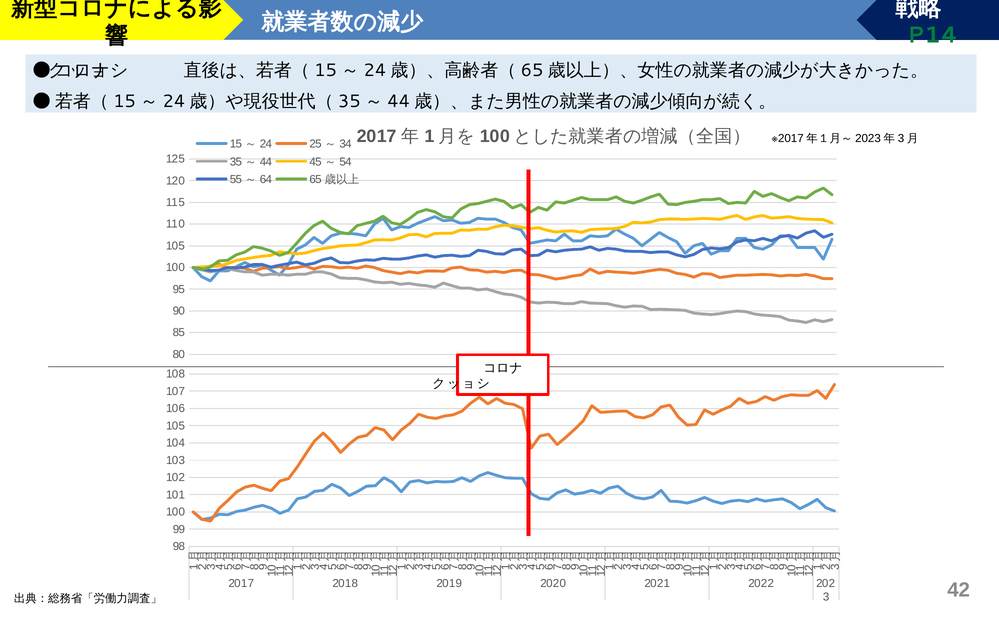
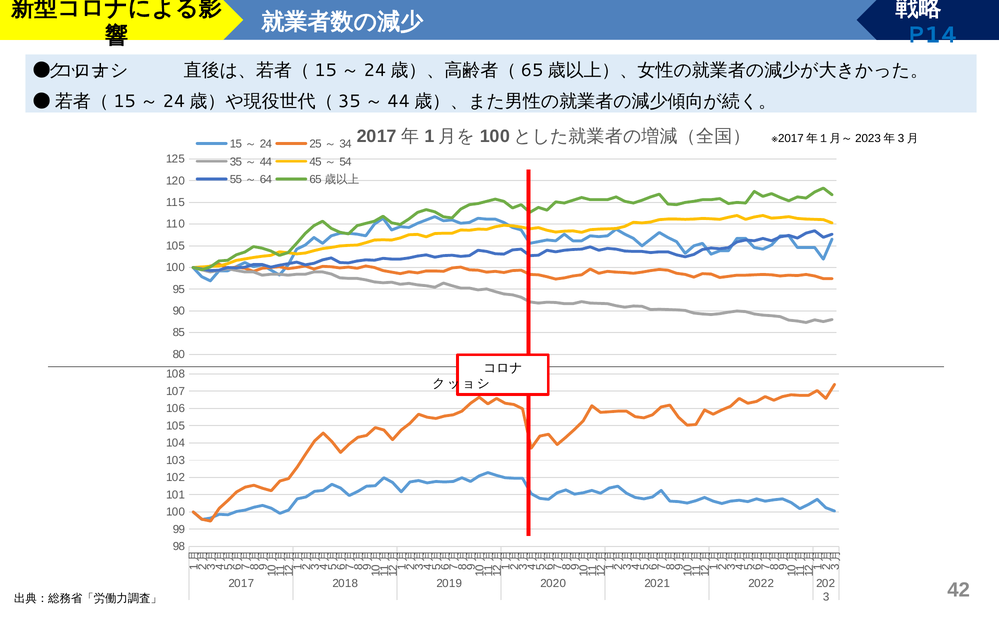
P14 colour: green -> blue (933, 35)
